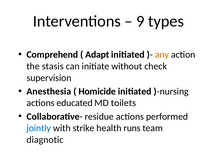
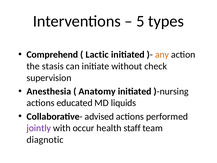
9: 9 -> 5 (140, 21)
Adapt: Adapt -> Lactic (97, 55)
Homicide: Homicide -> Anatomy (97, 91)
toilets: toilets -> liquids (123, 103)
residue: residue -> advised (99, 116)
jointly colour: blue -> purple (39, 128)
strike: strike -> occur (84, 128)
runs: runs -> staff (132, 128)
